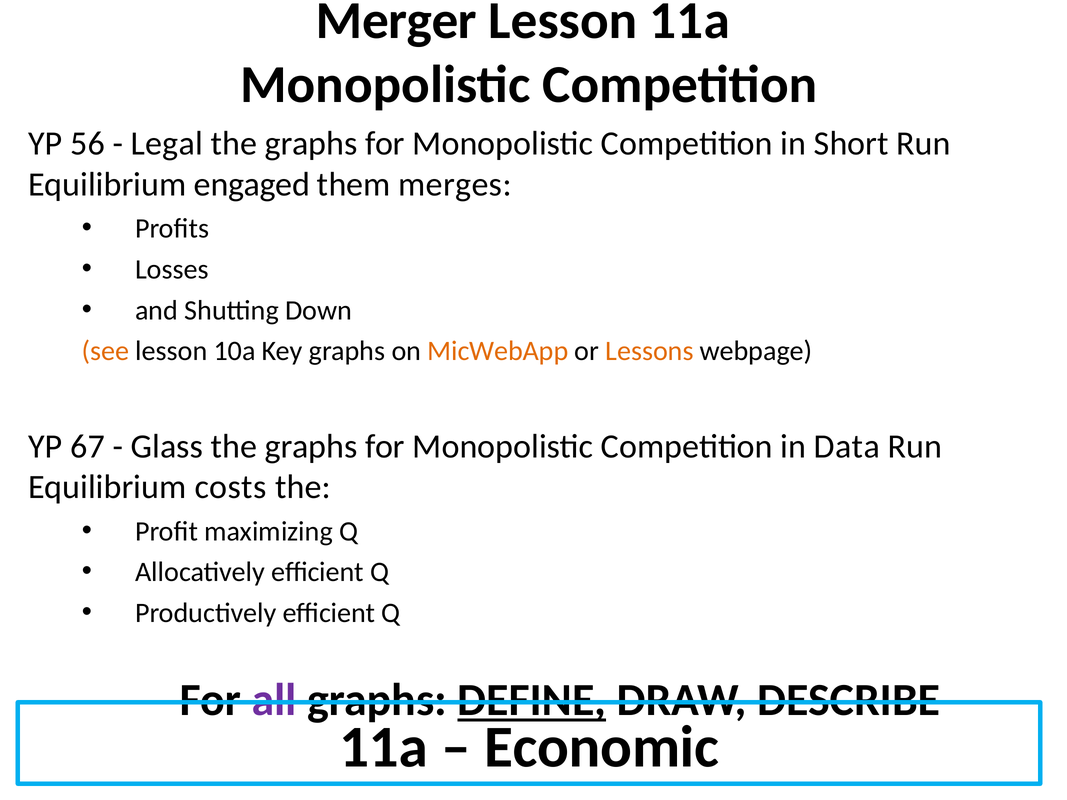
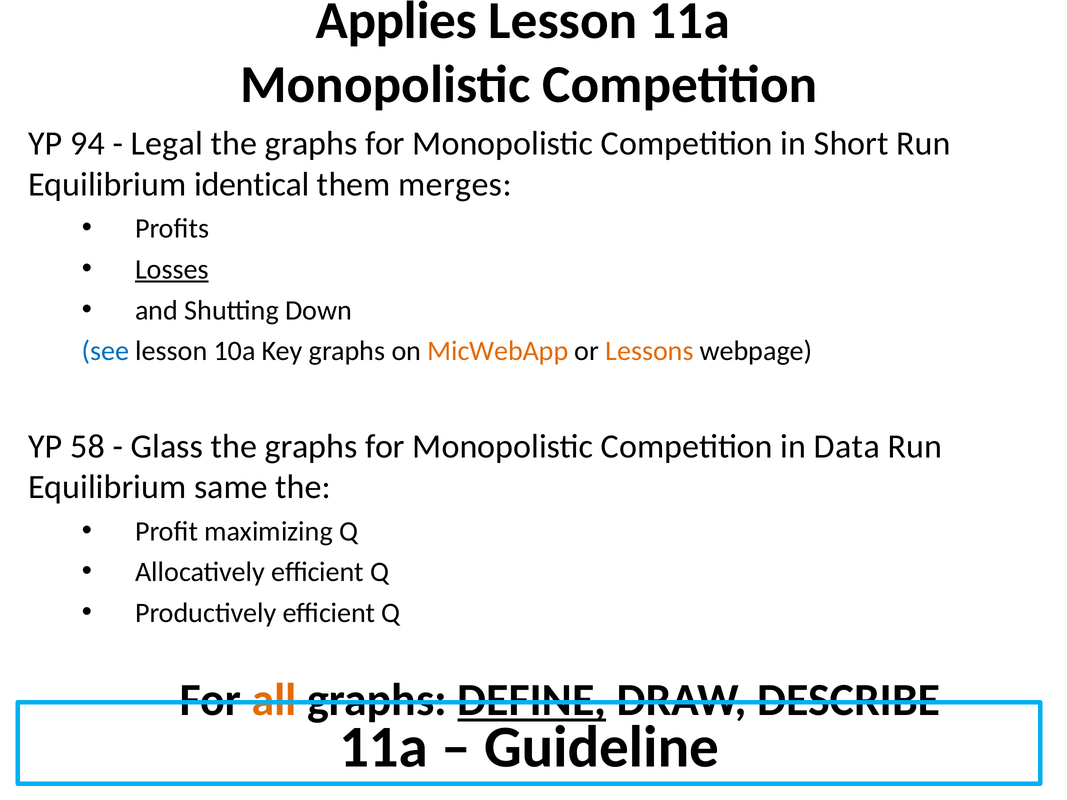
Merger: Merger -> Applies (396, 21)
56: 56 -> 94 (88, 144)
engaged: engaged -> identical (252, 185)
Losses underline: none -> present (172, 270)
see colour: orange -> blue (106, 351)
67: 67 -> 58 (88, 447)
costs: costs -> same (231, 487)
all colour: purple -> orange (274, 700)
Economic: Economic -> Guideline (602, 747)
